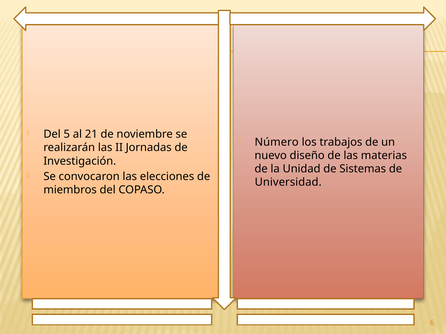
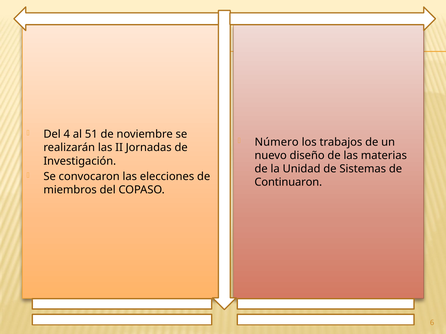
5: 5 -> 4 (67, 134)
21: 21 -> 51 (91, 134)
Universidad: Universidad -> Continuaron (288, 182)
